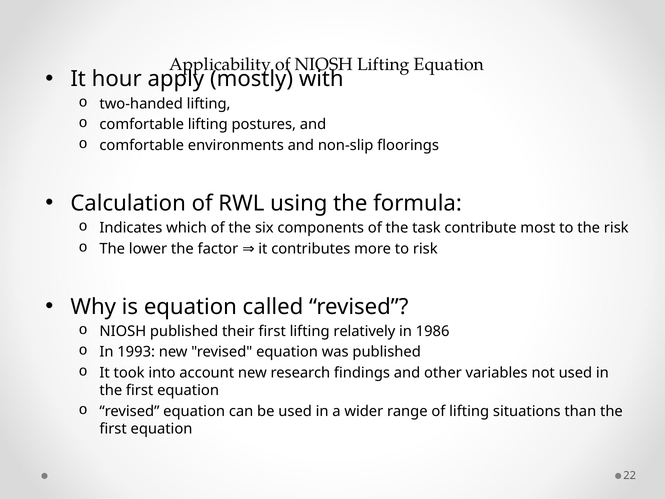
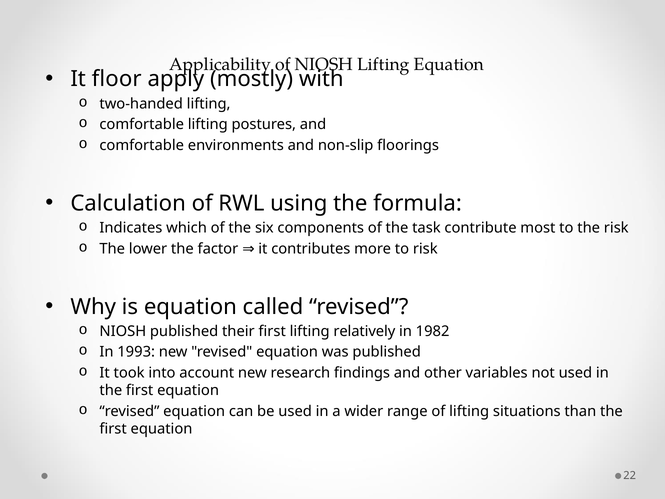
hour: hour -> floor (117, 79)
1986: 1986 -> 1982 (433, 331)
